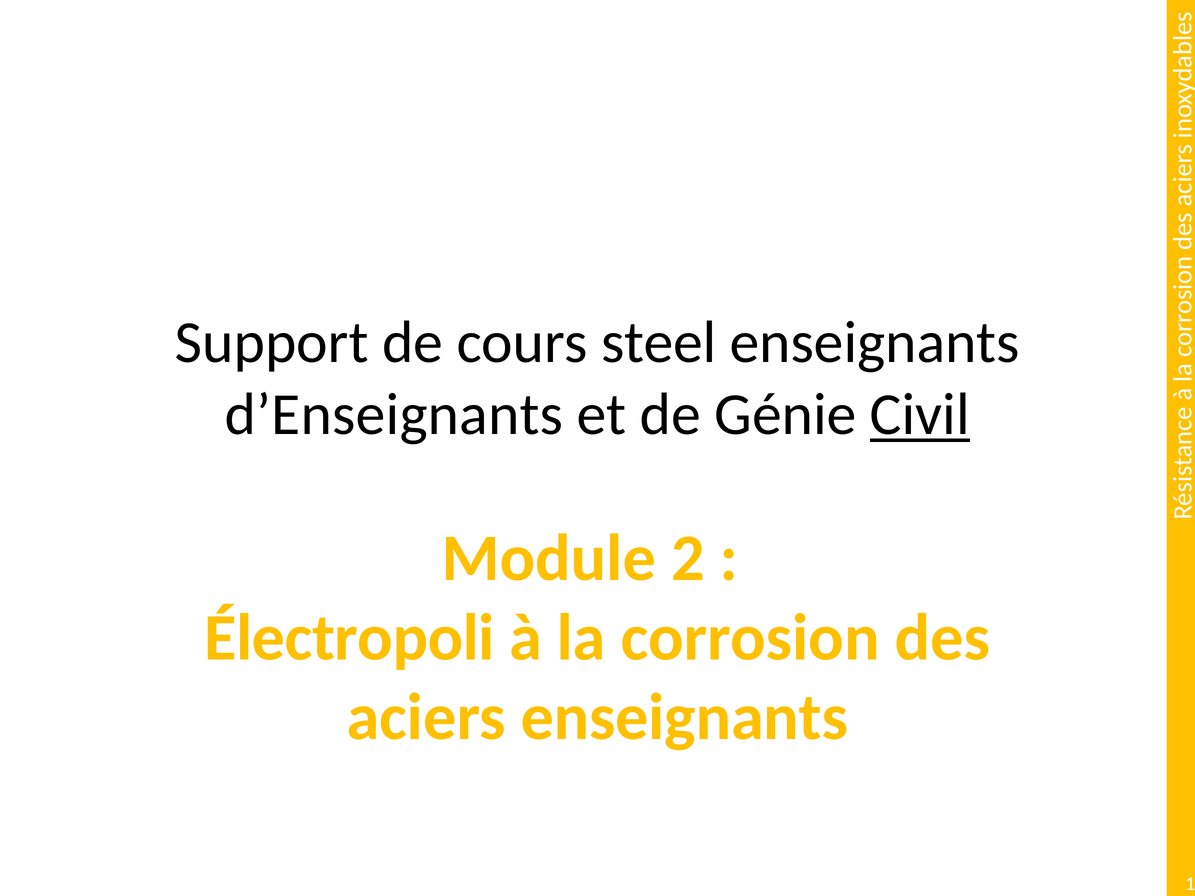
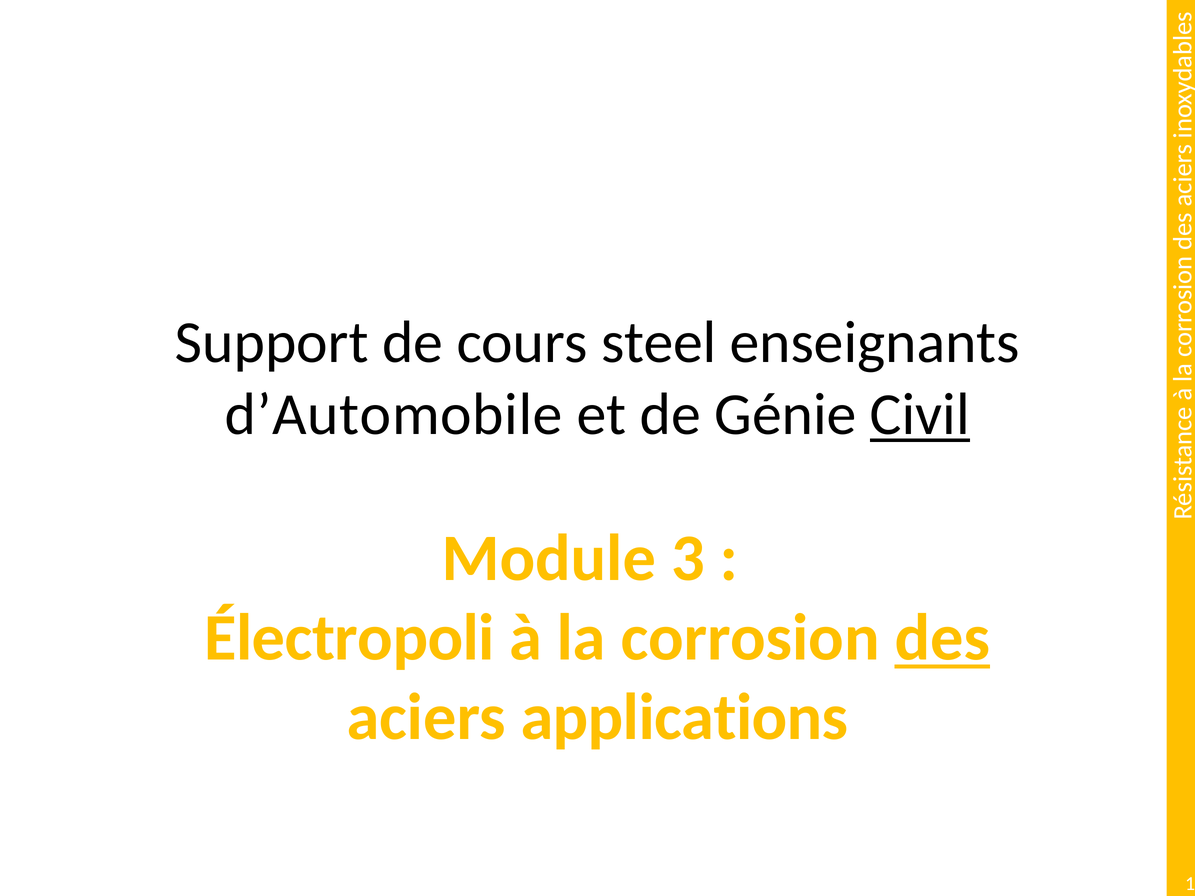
d’Enseignants: d’Enseignants -> d’Automobile (394, 414)
2: 2 -> 3 (688, 558)
des underline: none -> present (942, 638)
aciers enseignants: enseignants -> applications (684, 718)
